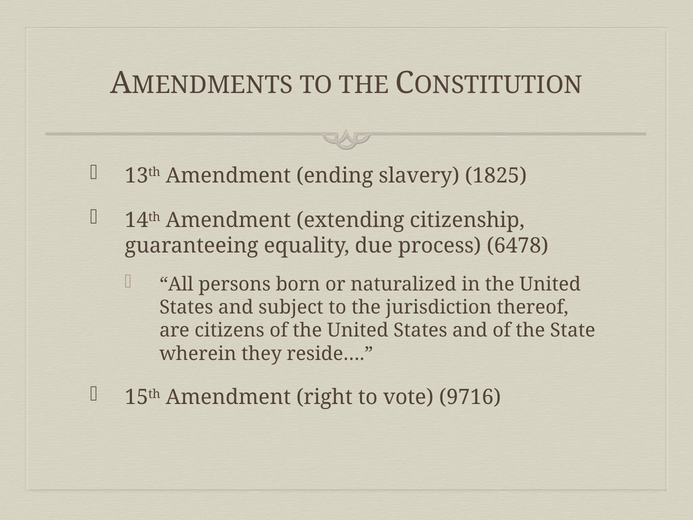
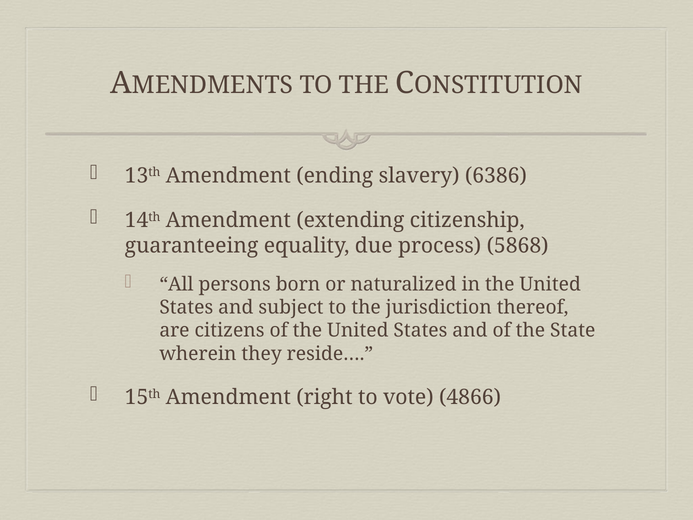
1825: 1825 -> 6386 (496, 176)
6478: 6478 -> 5868 (518, 246)
9716: 9716 -> 4866 (470, 397)
